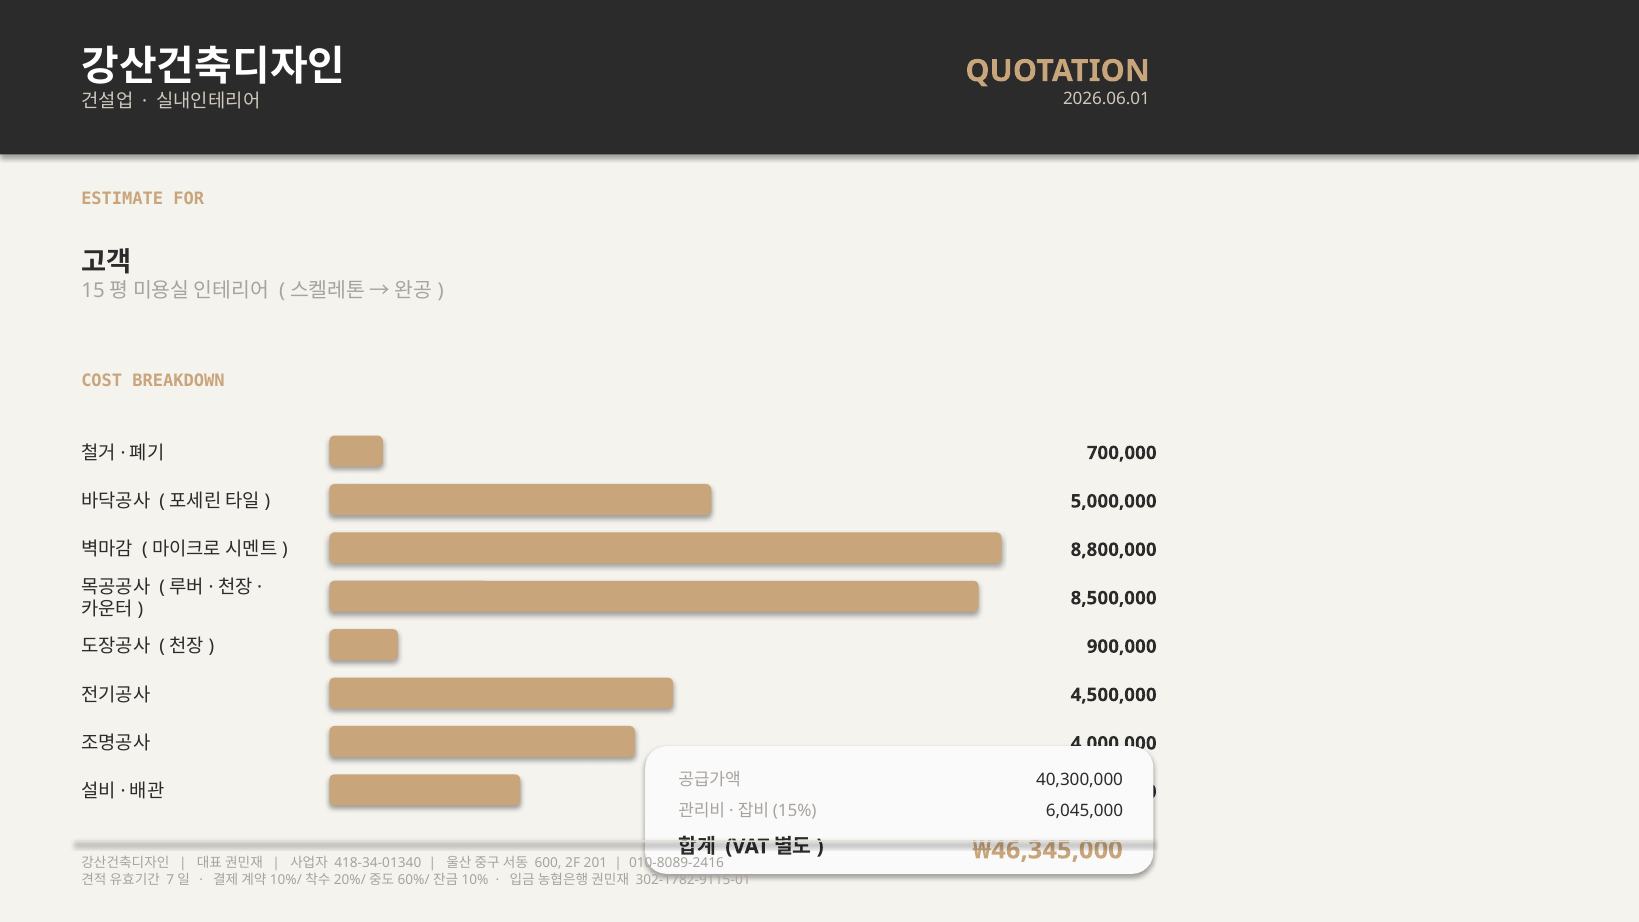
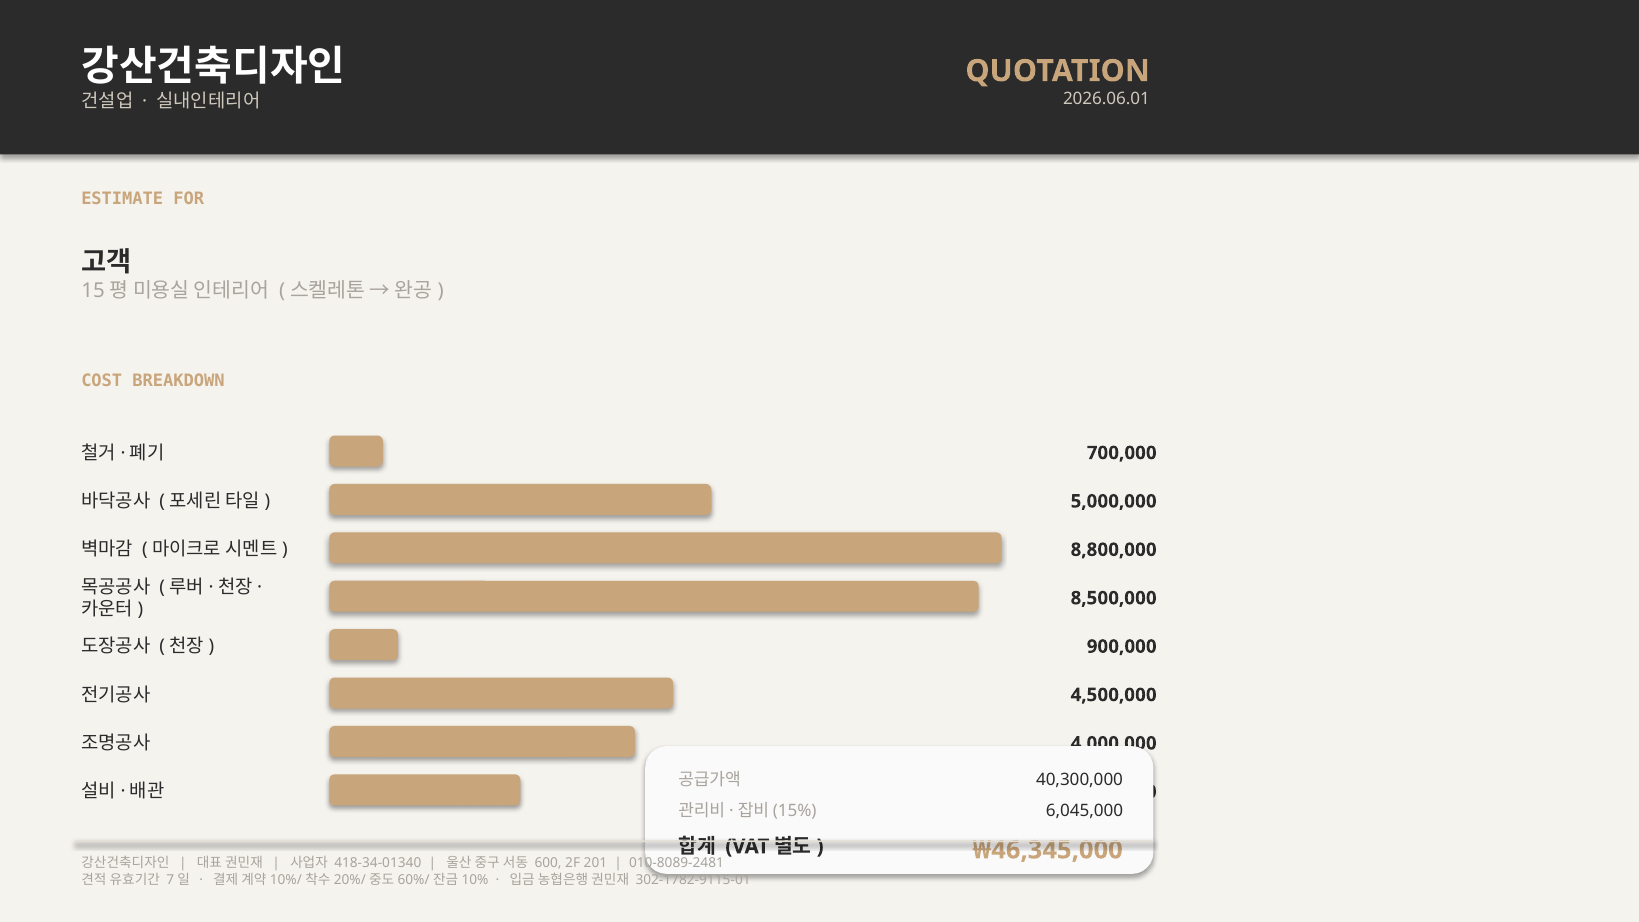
010-8089-2416: 010-8089-2416 -> 010-8089-2481 (676, 863)
